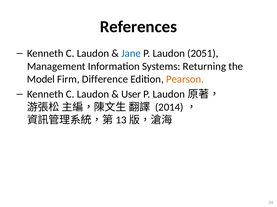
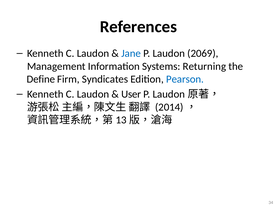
2051: 2051 -> 2069 (203, 54)
Model: Model -> Define (41, 79)
Difference: Difference -> Syndicates (105, 79)
Pearson colour: orange -> blue (185, 79)
